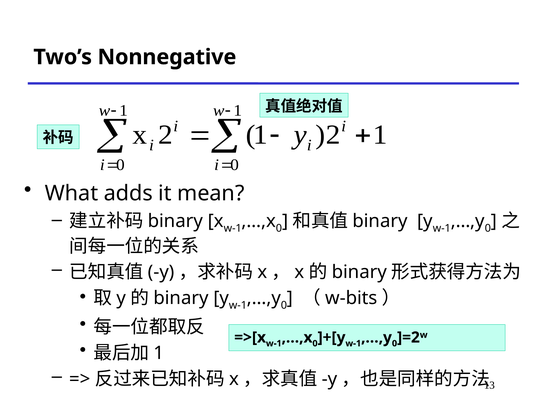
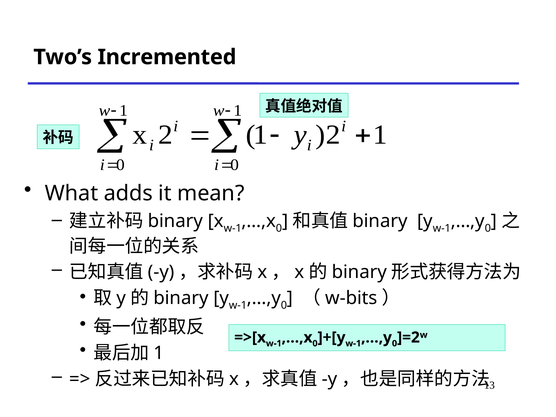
Nonnegative: Nonnegative -> Incremented (167, 57)
